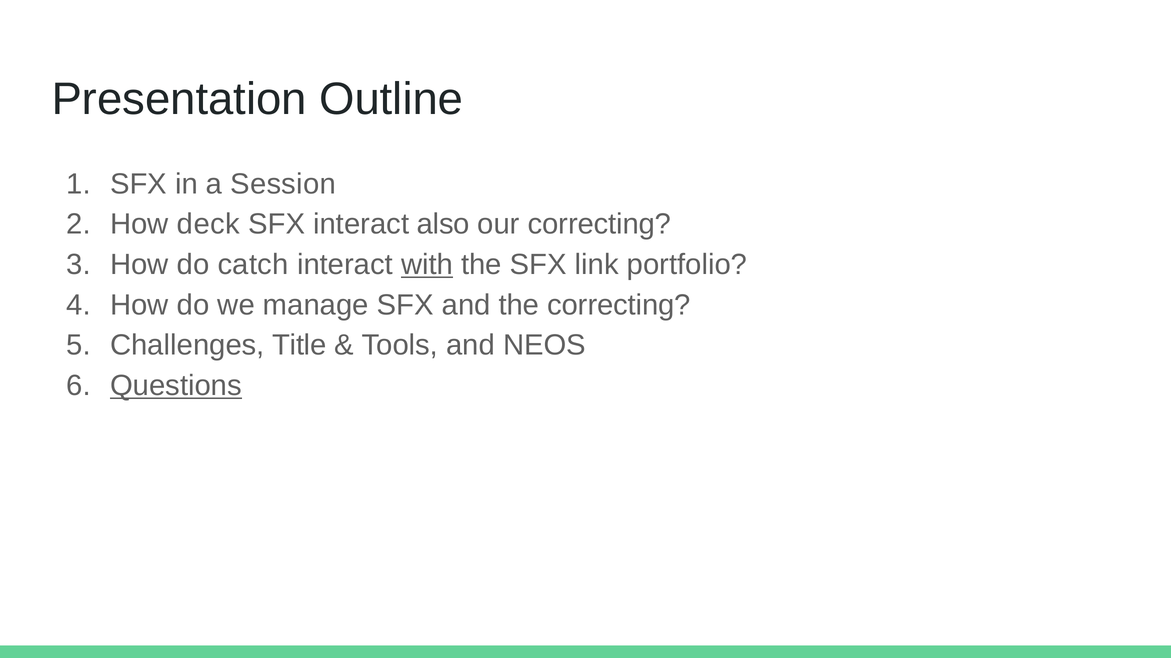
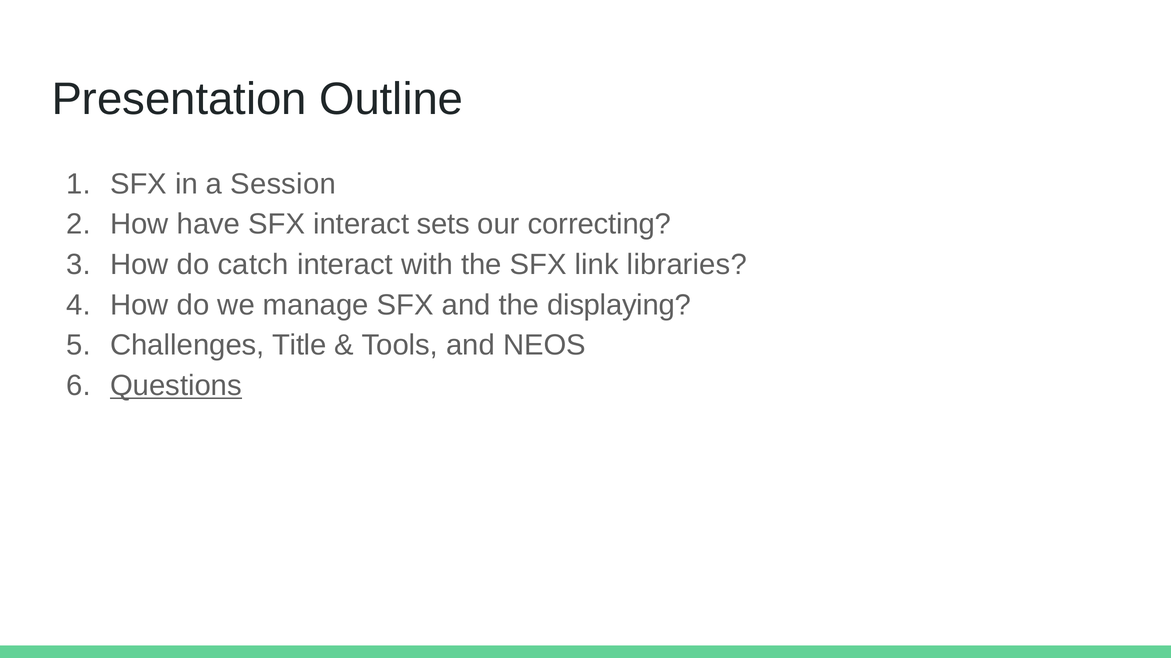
deck: deck -> have (208, 225)
also: also -> sets (443, 225)
with underline: present -> none (427, 265)
portfolio: portfolio -> libraries (687, 265)
the correcting: correcting -> displaying (619, 305)
